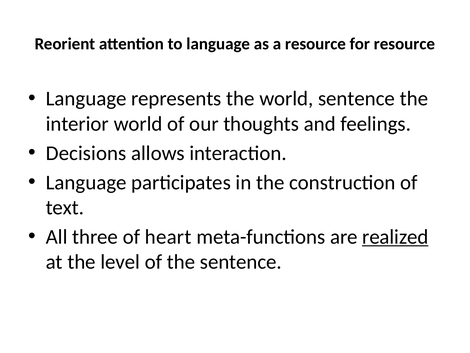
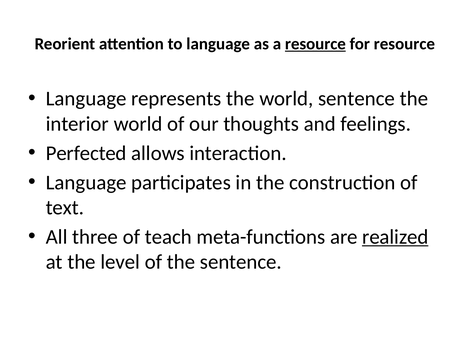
resource underline: none -> present (315, 44)
Decisions: Decisions -> Perfected (86, 153)
heart: heart -> teach (168, 237)
